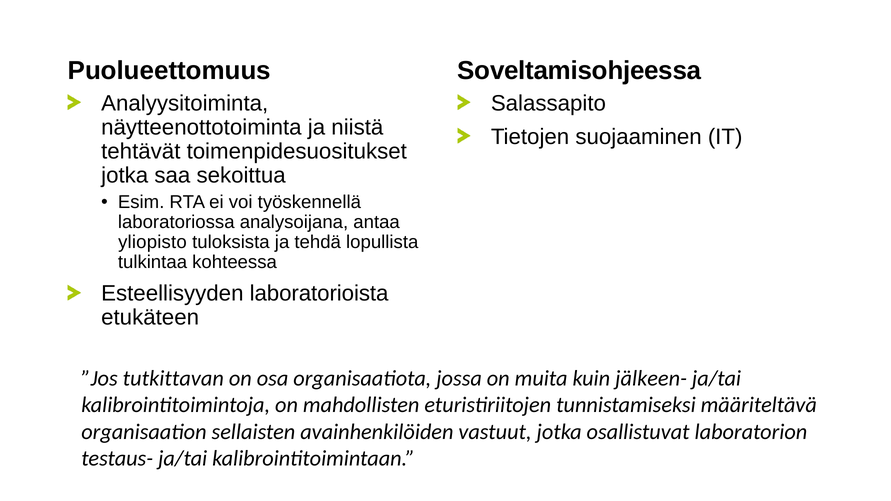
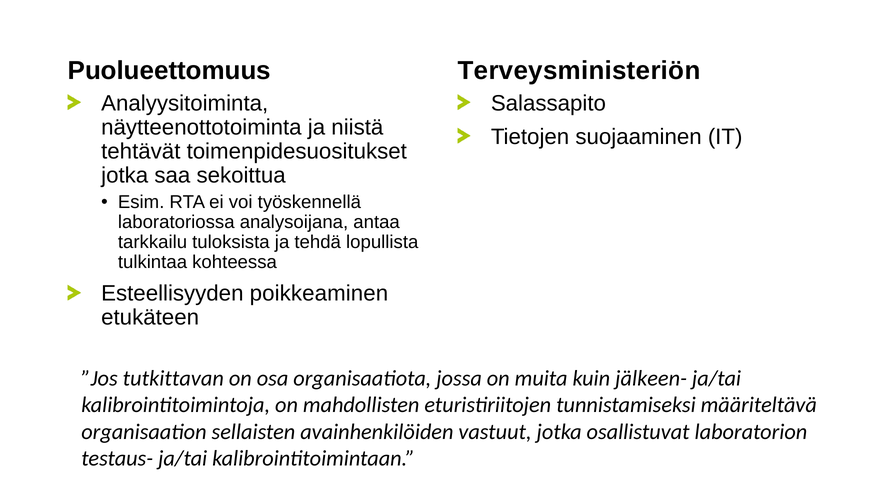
Soveltamisohjeessa: Soveltamisohjeessa -> Terveysministeriön (579, 71)
yliopisto: yliopisto -> tarkkailu (153, 242)
laboratorioista: laboratorioista -> poikkeaminen (319, 294)
